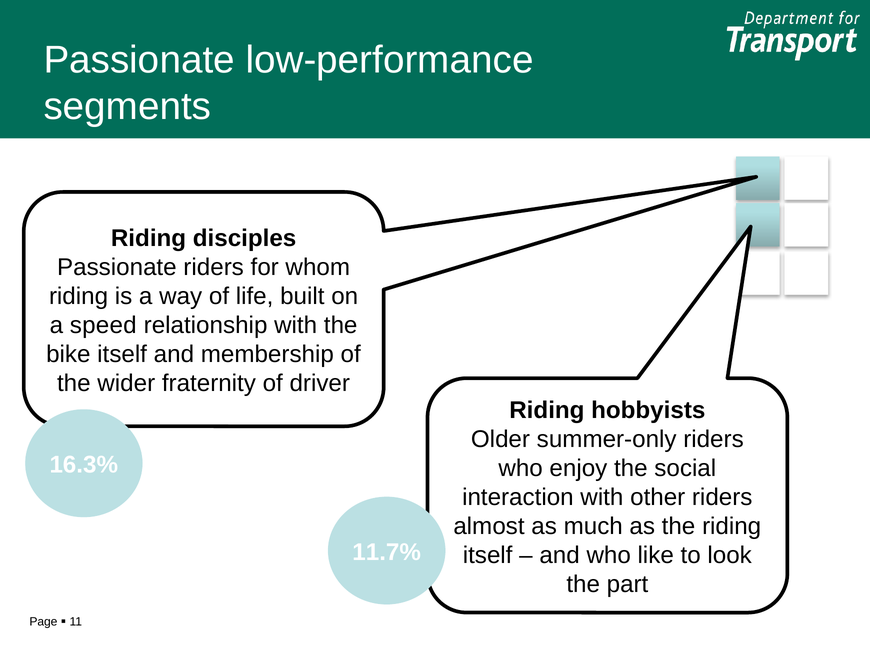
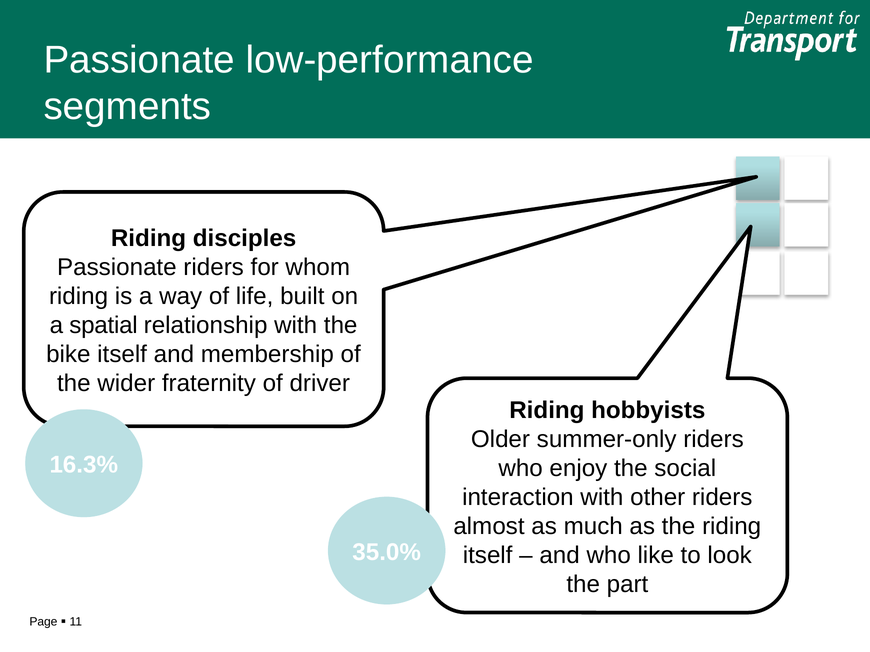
speed: speed -> spatial (104, 326)
11.7%: 11.7% -> 35.0% (387, 553)
